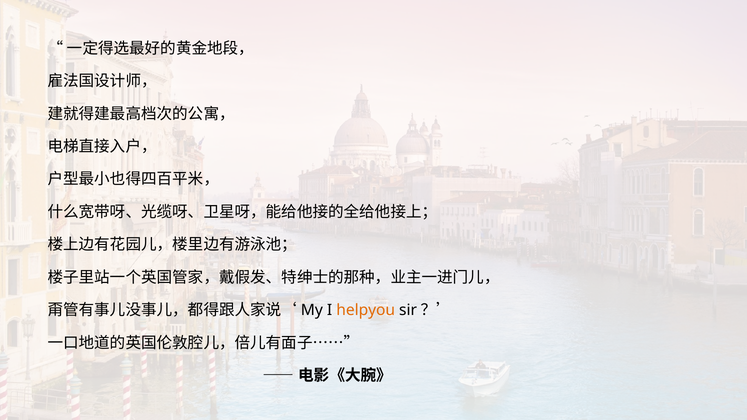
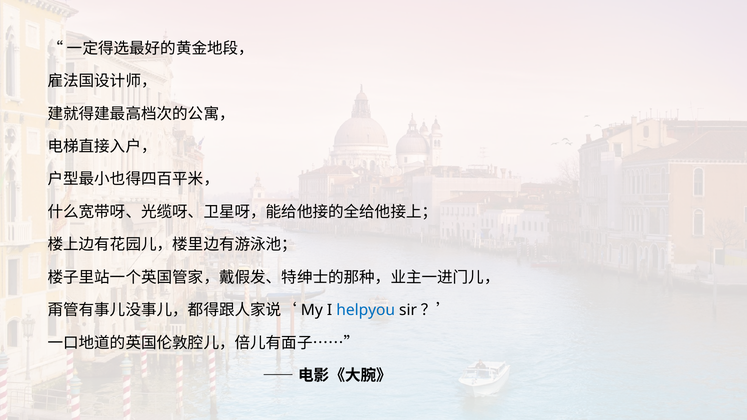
helpyou colour: orange -> blue (366, 310)
